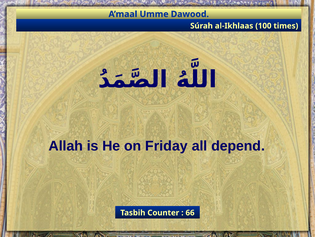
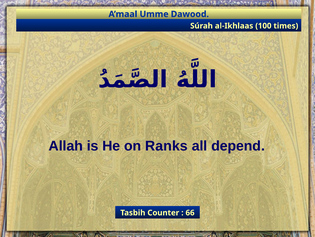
Friday: Friday -> Ranks (166, 146)
